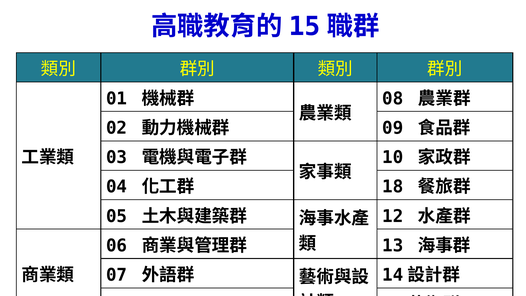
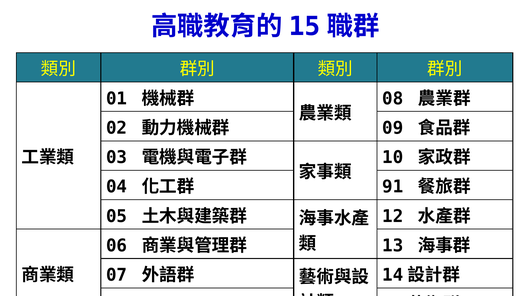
18: 18 -> 91 (393, 187)
